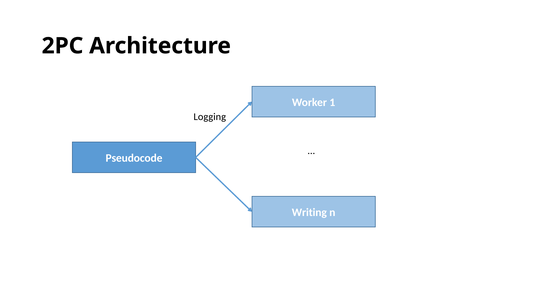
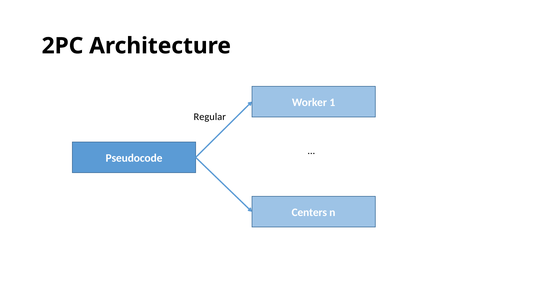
Logging: Logging -> Regular (210, 117)
Writing: Writing -> Centers (309, 213)
